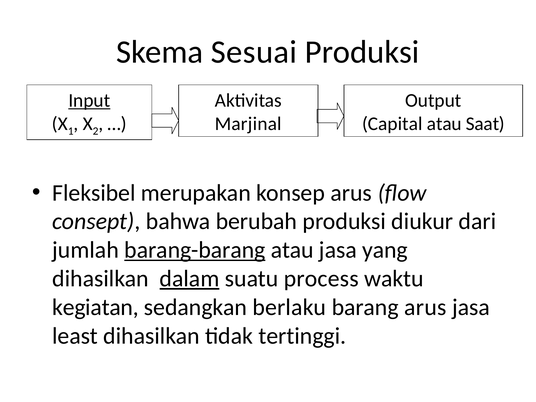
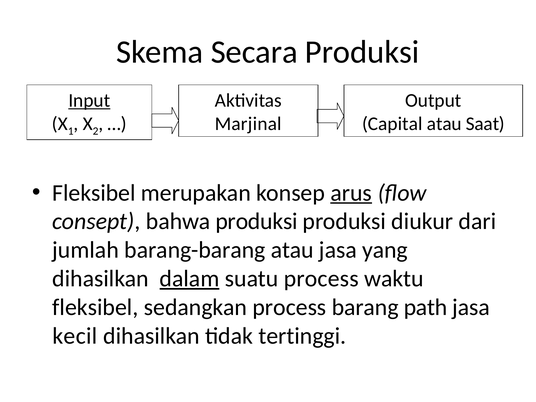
Sesuai: Sesuai -> Secara (254, 52)
arus underline: none -> present (351, 193)
bahwa berubah: berubah -> produksi (256, 221)
barang-barang underline: present -> none (195, 250)
kegiatan: kegiatan -> fleksibel (95, 307)
sedangkan berlaku: berlaku -> process (289, 307)
barang arus: arus -> path (426, 307)
least: least -> kecil (75, 336)
